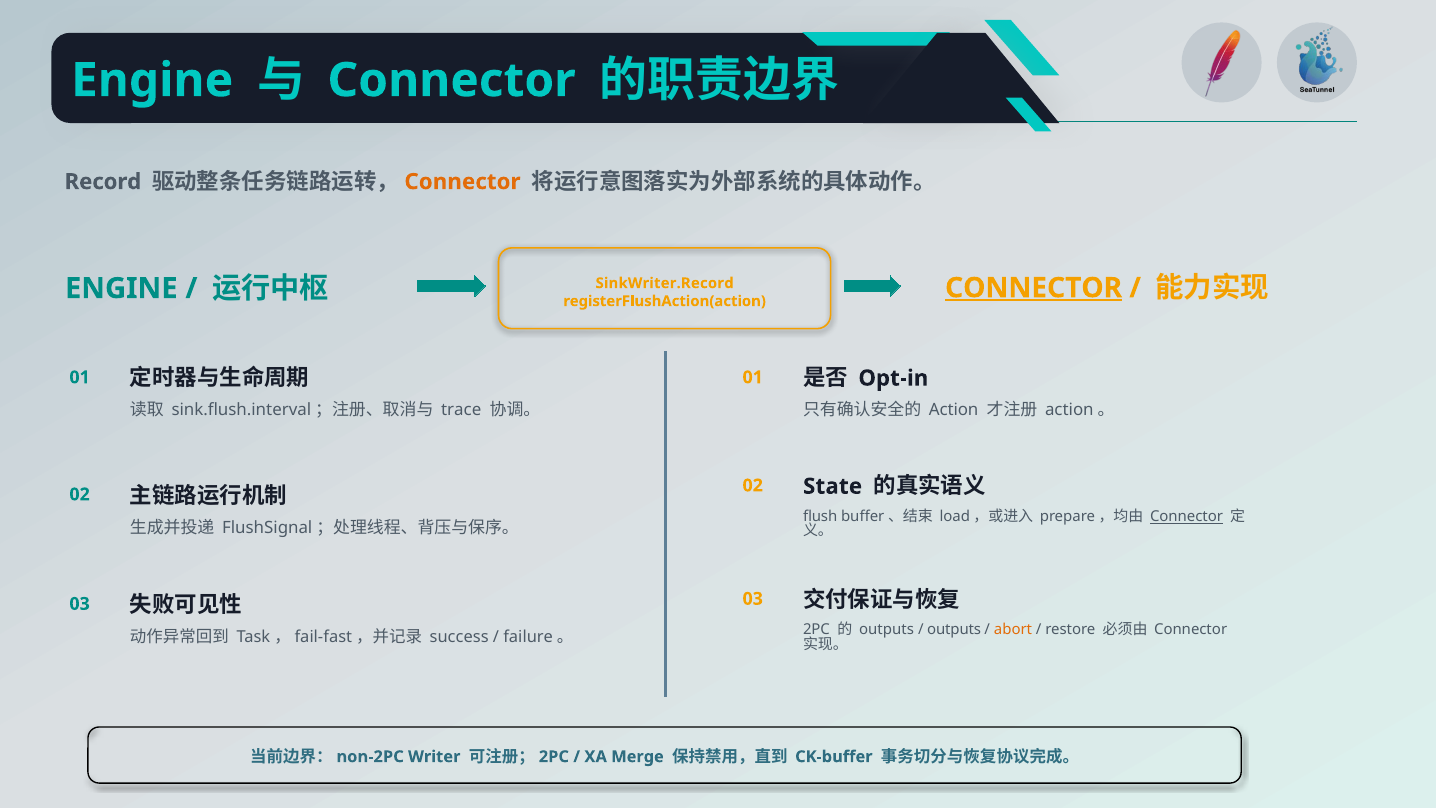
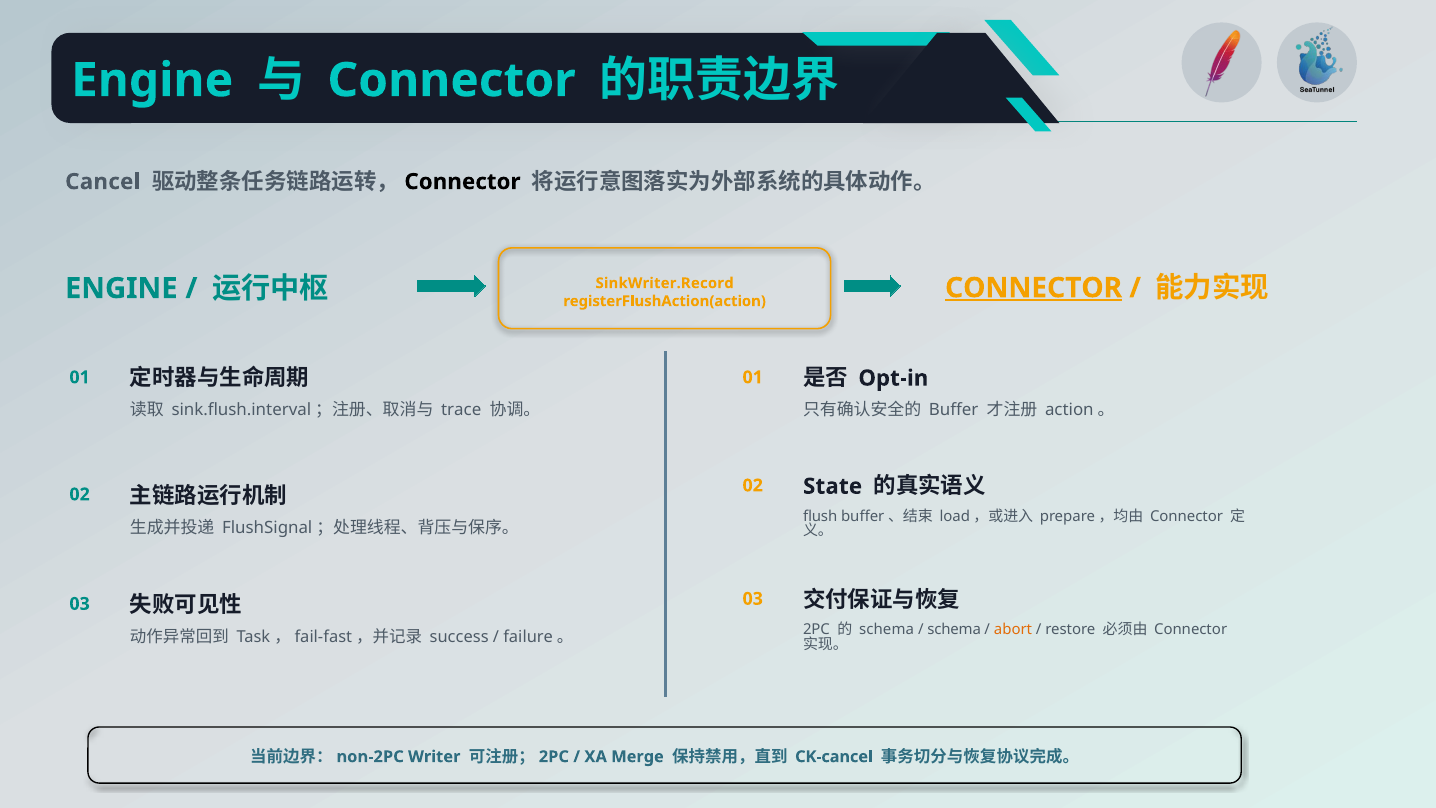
Record: Record -> Cancel (103, 182)
Connector colour: orange -> black (462, 182)
Action: Action -> Buffer (954, 410)
Connector underline: present -> none (1187, 517)
outputs: outputs -> schema (887, 630)
outputs: outputs -> schema (954, 630)
CK-buffer: CK-buffer -> CK-cancel (834, 756)
